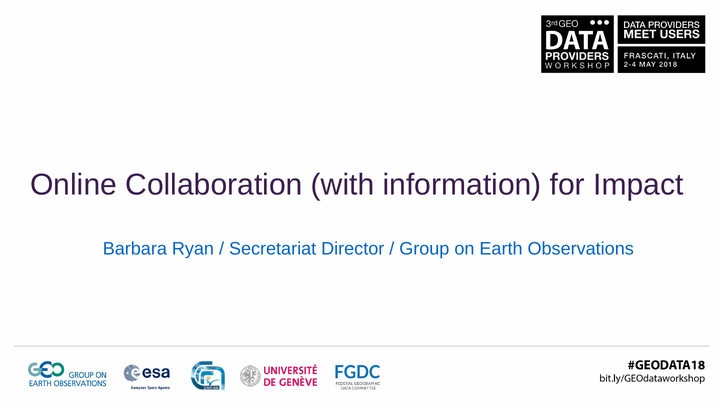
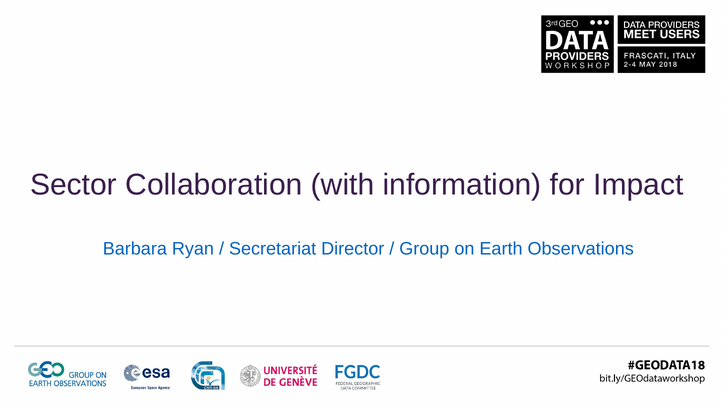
Online: Online -> Sector (73, 185)
